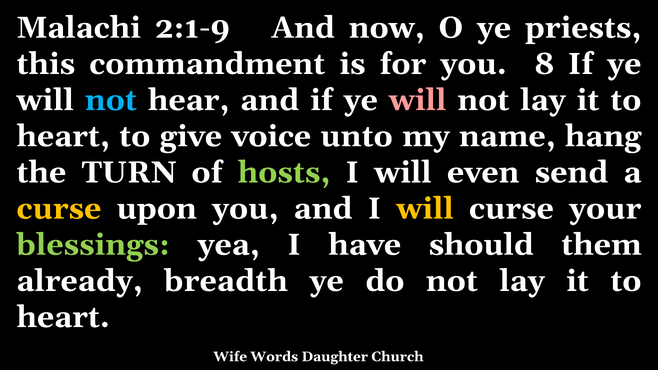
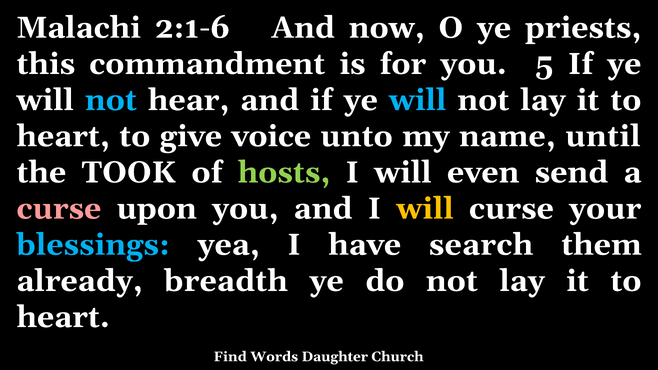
2:1-9: 2:1-9 -> 2:1-6 (192, 28)
8: 8 -> 5 (544, 64)
will colour: pink -> light blue (418, 100)
hang: hang -> until (603, 136)
TURN: TURN -> TOOK (129, 173)
curse colour: yellow -> pink (59, 209)
blessings colour: light green -> light blue (93, 245)
should: should -> search (481, 245)
Wife: Wife -> Find (230, 357)
